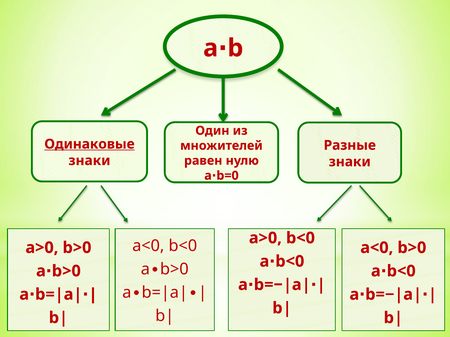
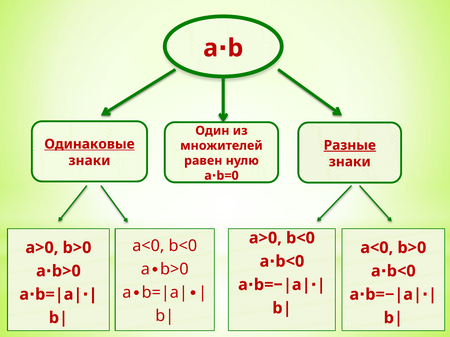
Разные underline: none -> present (350, 145)
